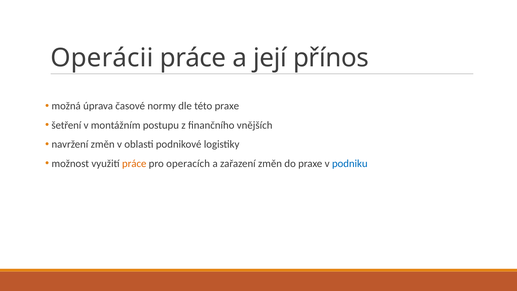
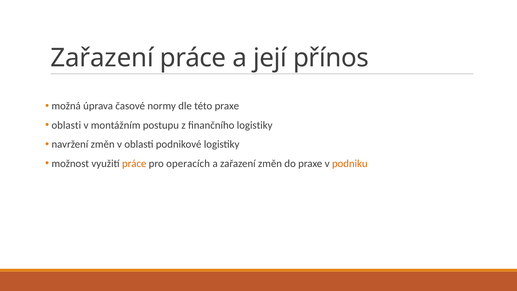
Operácii: Operácii -> Zařazení (102, 58)
šetření: šetření -> oblasti (66, 125)
finančního vnějších: vnějších -> logistiky (255, 125)
podniku colour: blue -> orange (350, 163)
